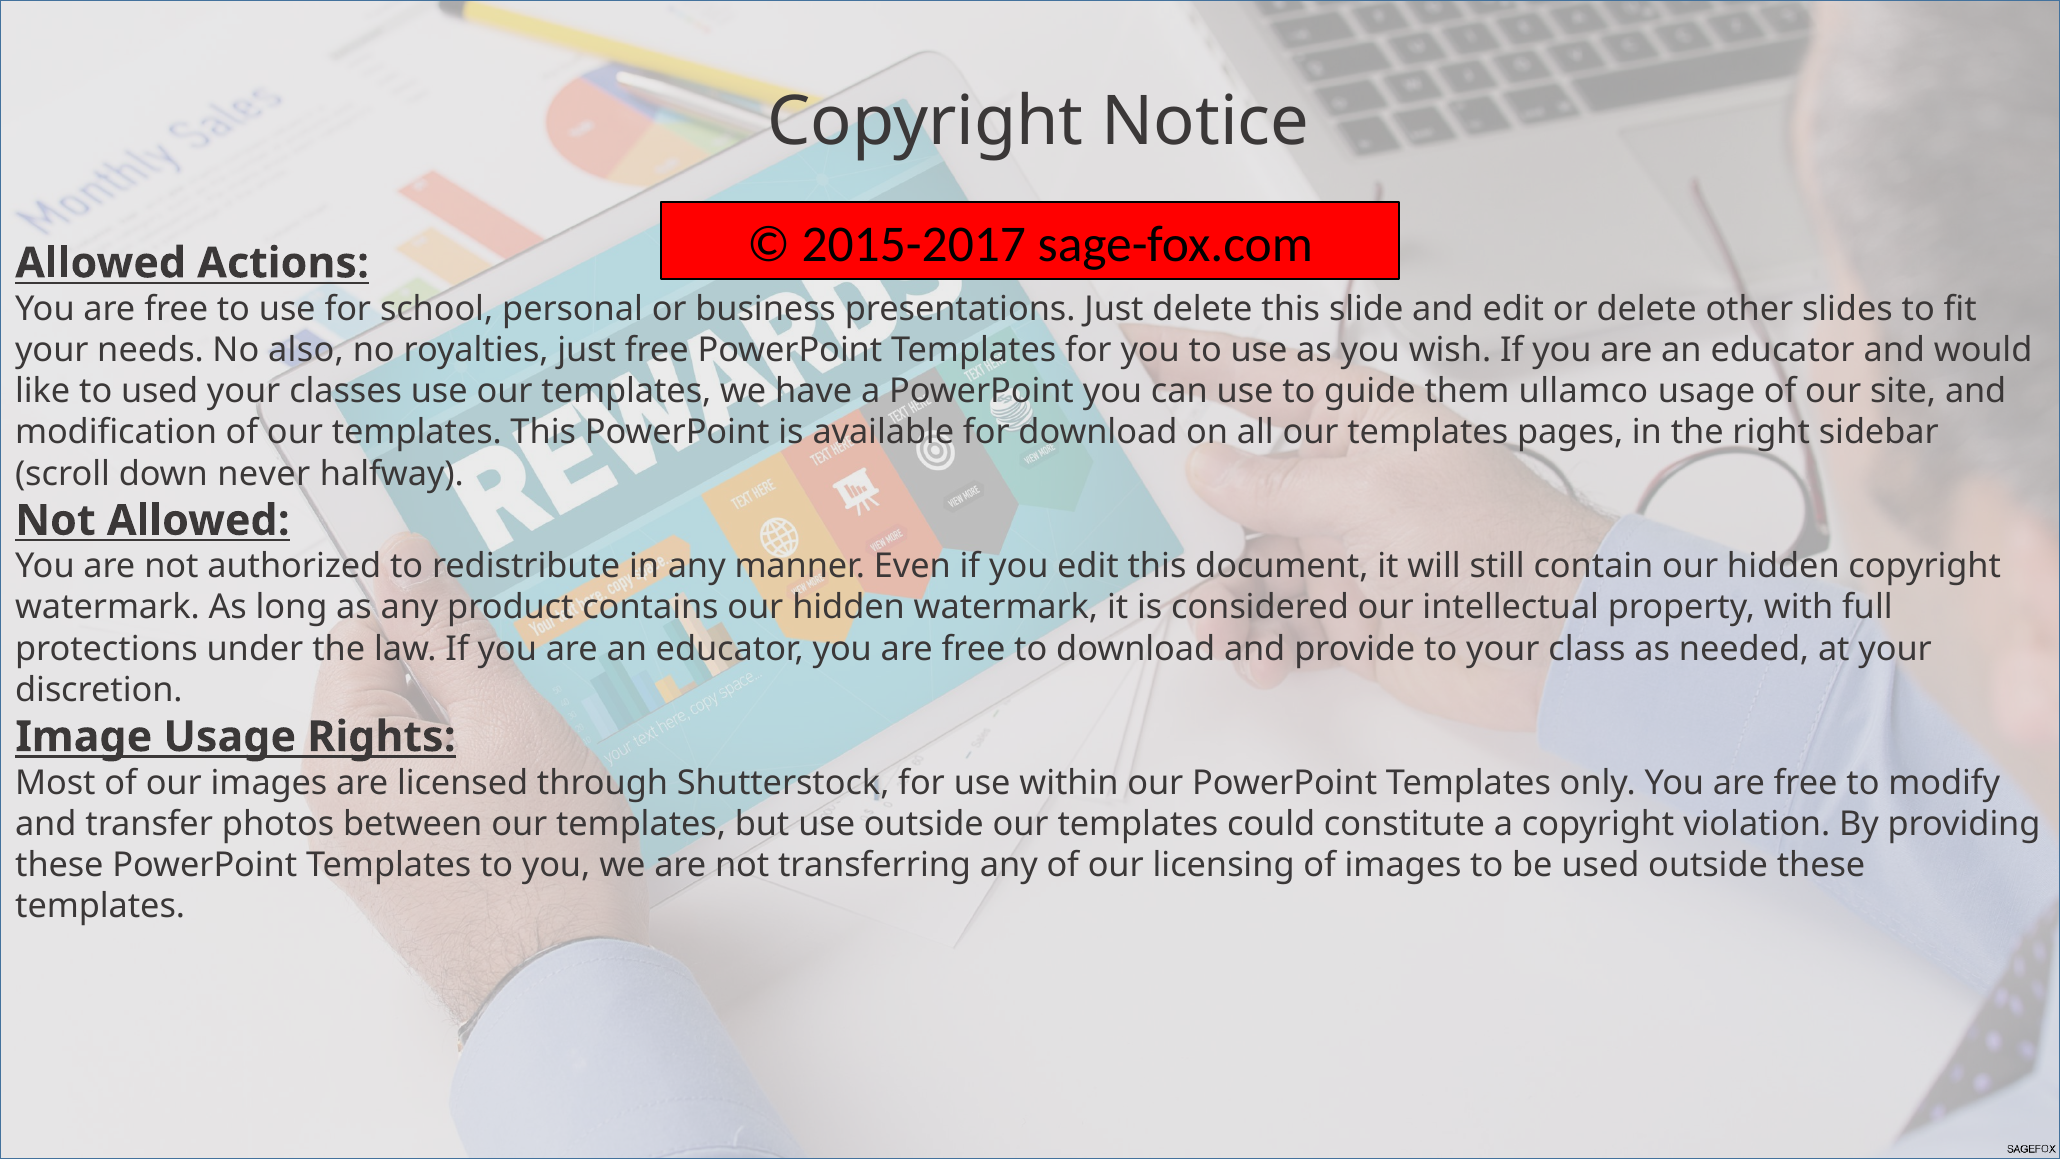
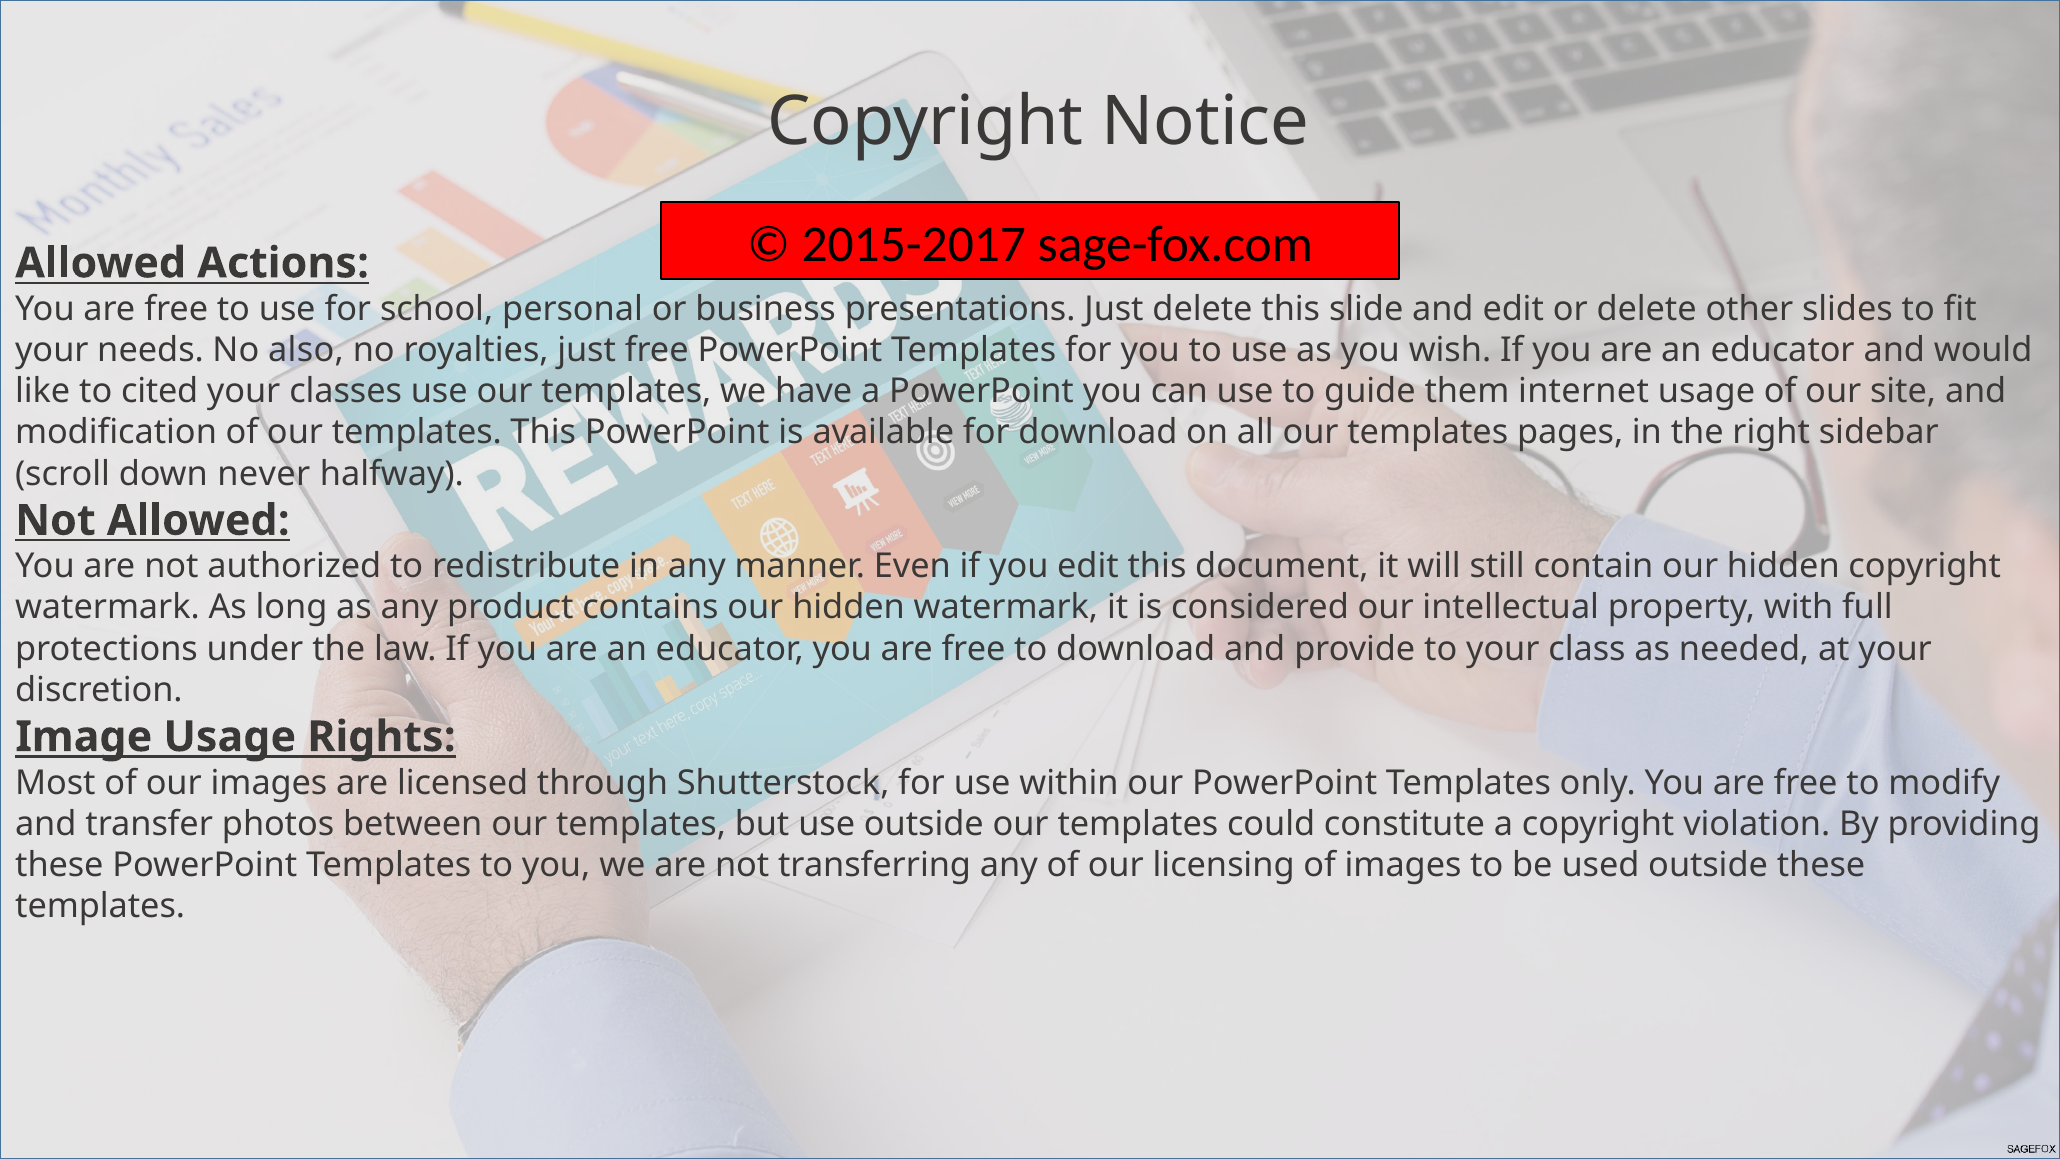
to used: used -> cited (160, 391)
ullamco: ullamco -> internet (1584, 391)
